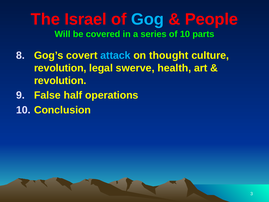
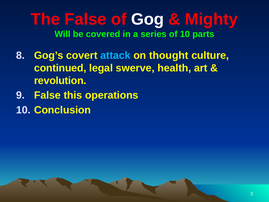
The Israel: Israel -> False (86, 19)
Gog colour: light blue -> white (148, 19)
People: People -> Mighty (211, 19)
revolution: revolution -> continued (60, 68)
half: half -> this (73, 95)
